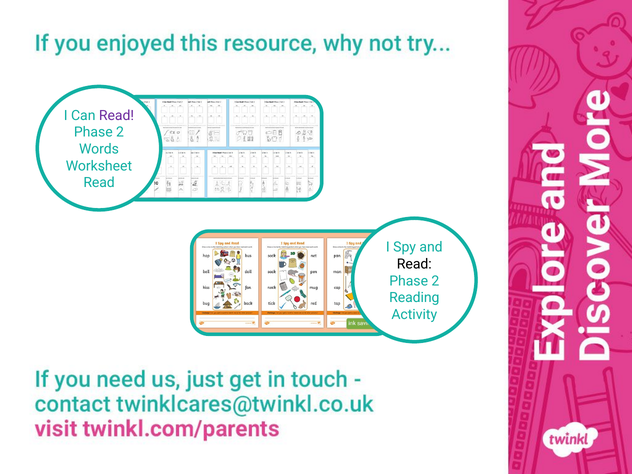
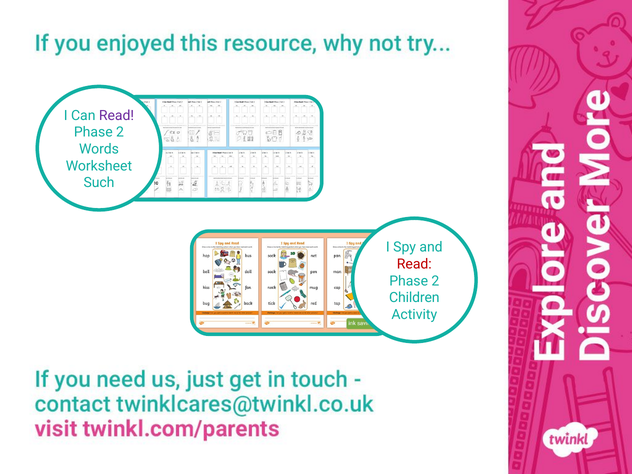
Read: Read -> Such (99, 183)
Read colour: black -> red (414, 264)
Reading: Reading -> Children (414, 298)
